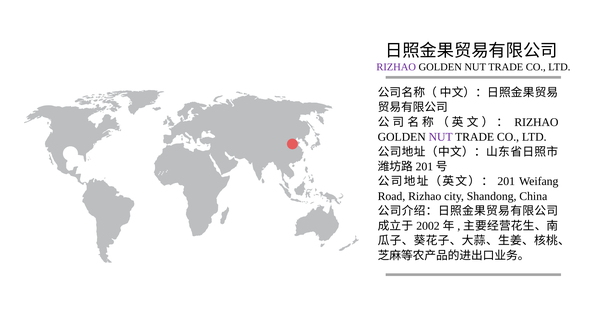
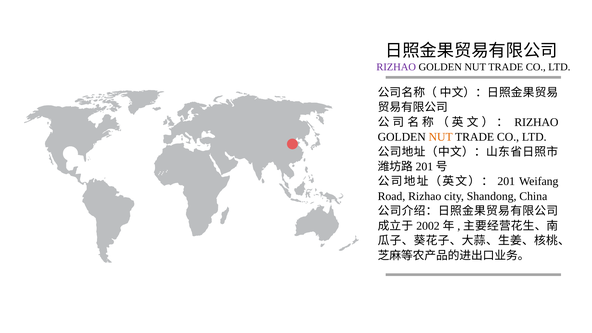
NUT colour: purple -> orange (441, 137)
